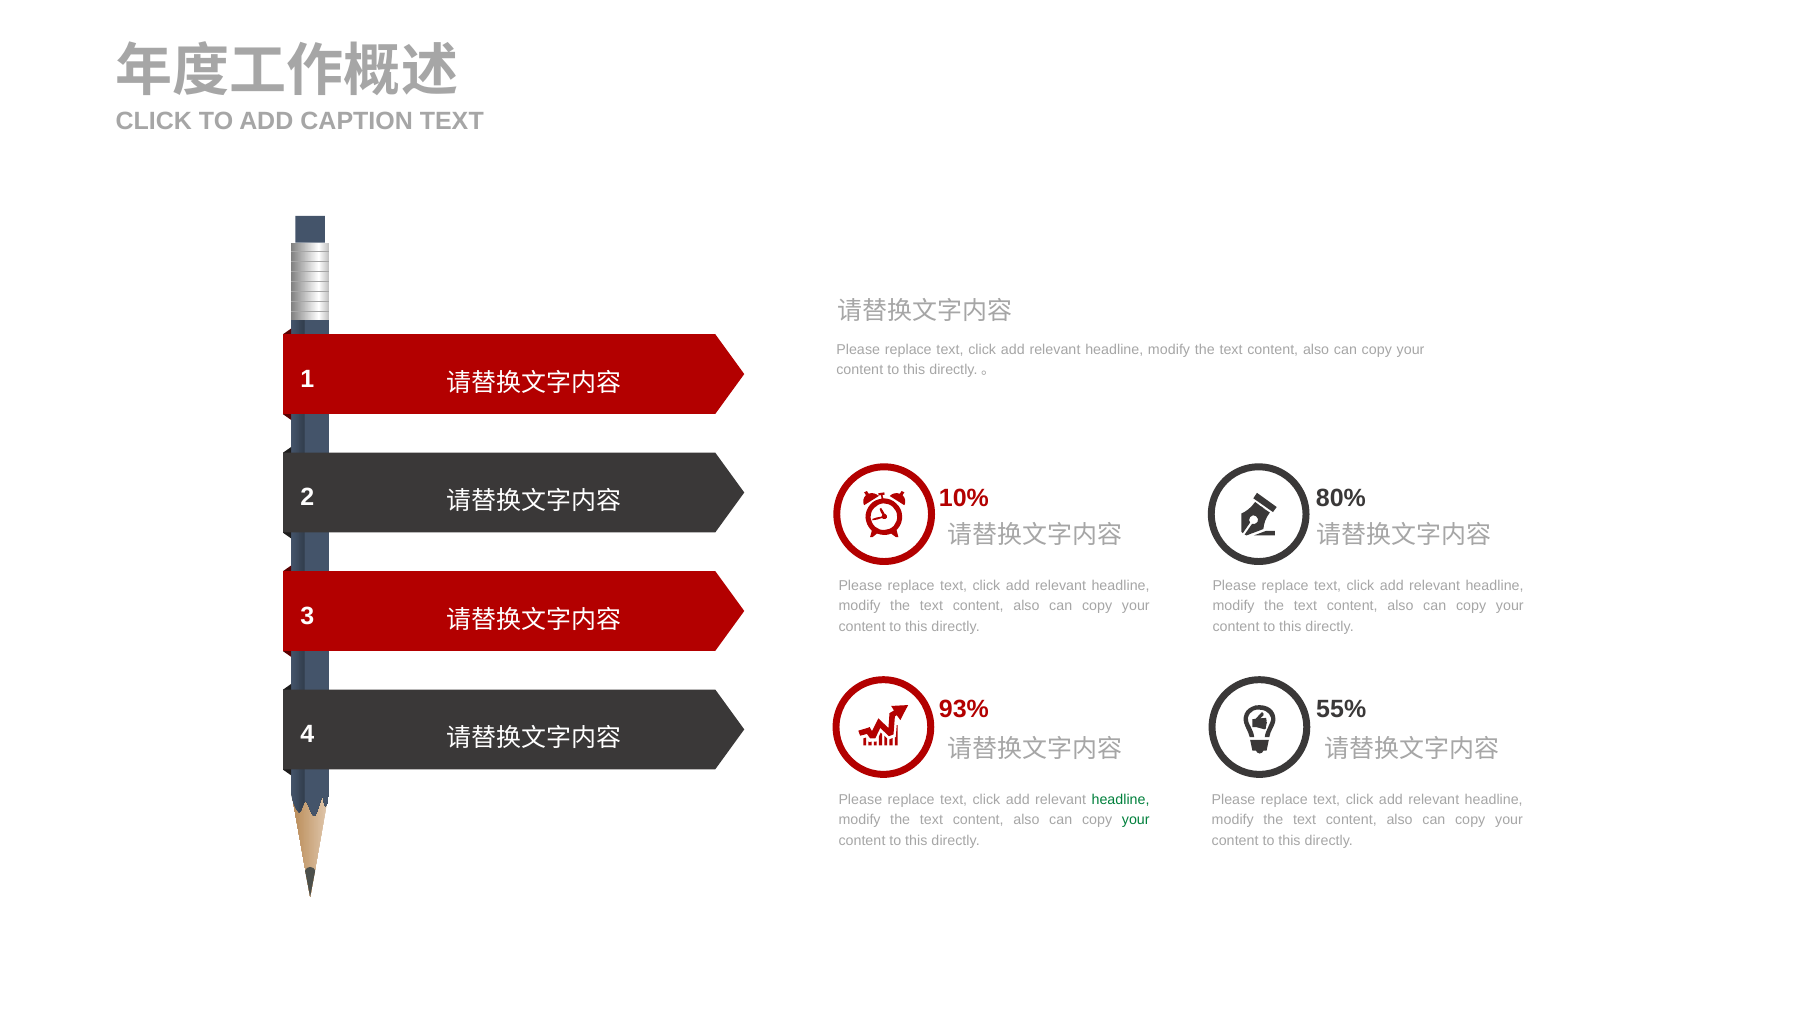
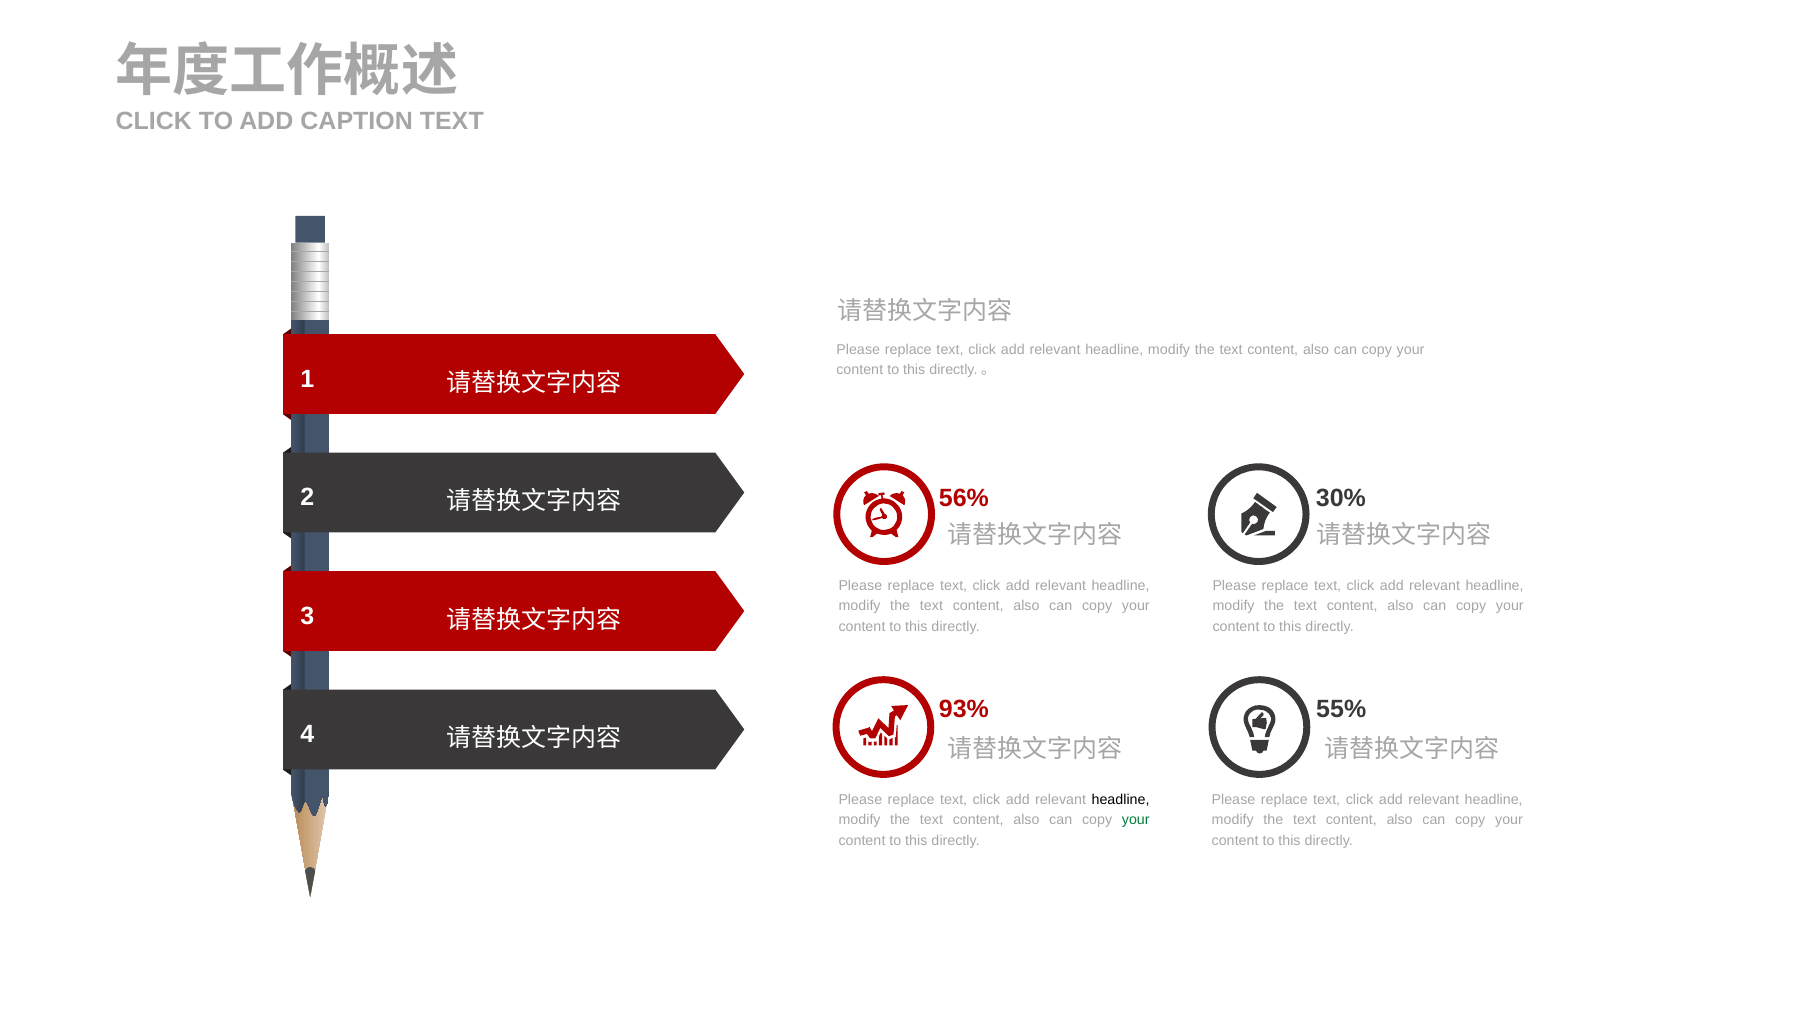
10%: 10% -> 56% (964, 498)
80%: 80% -> 30% (1341, 498)
headline colour: green -> black (1121, 800)
